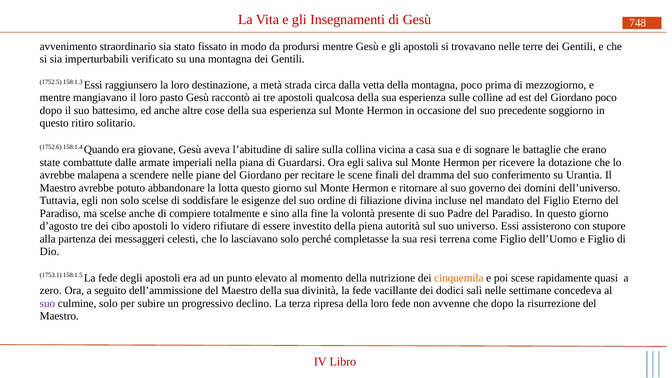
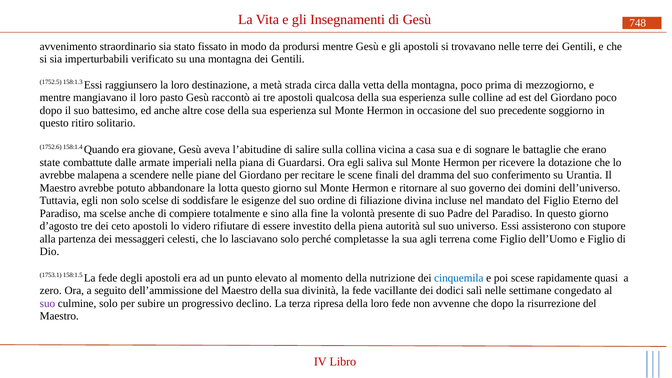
cibo: cibo -> ceto (121, 226)
resi: resi -> agli (428, 239)
cinquemila colour: orange -> blue (459, 278)
concedeva: concedeva -> congedato (578, 291)
